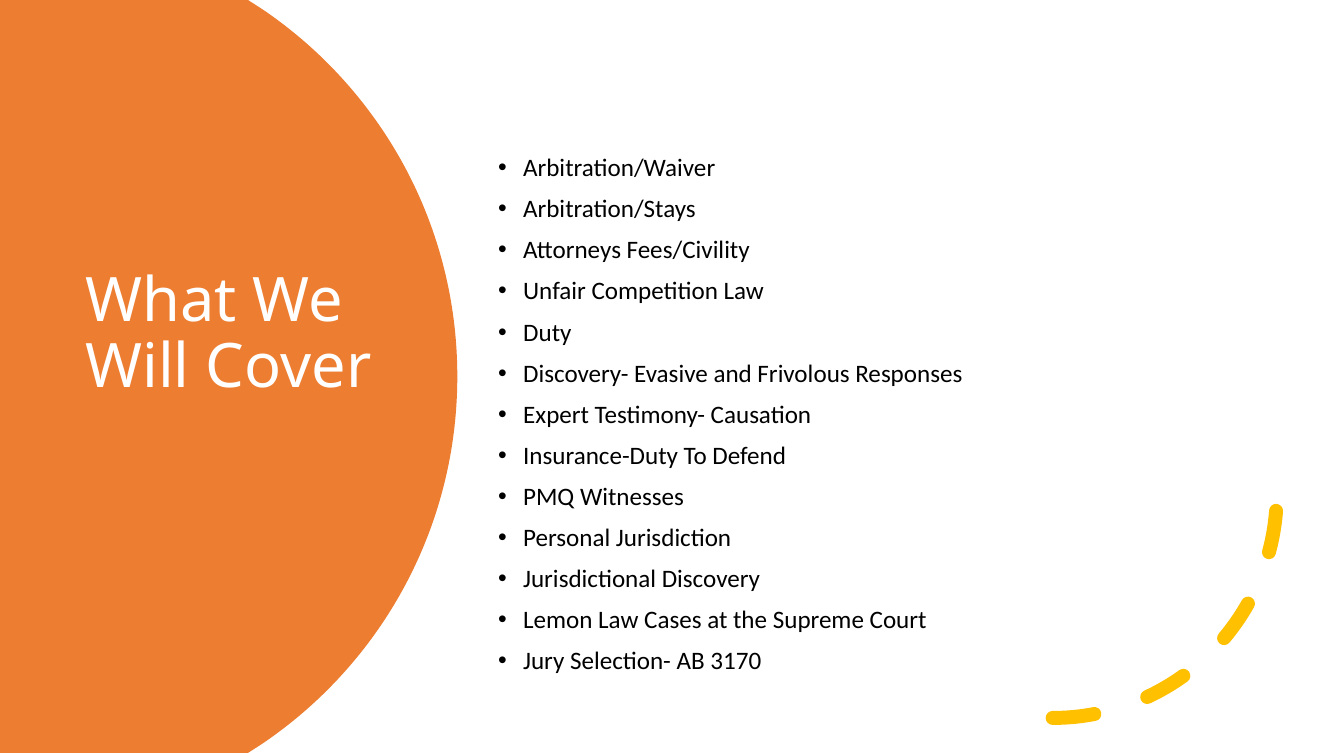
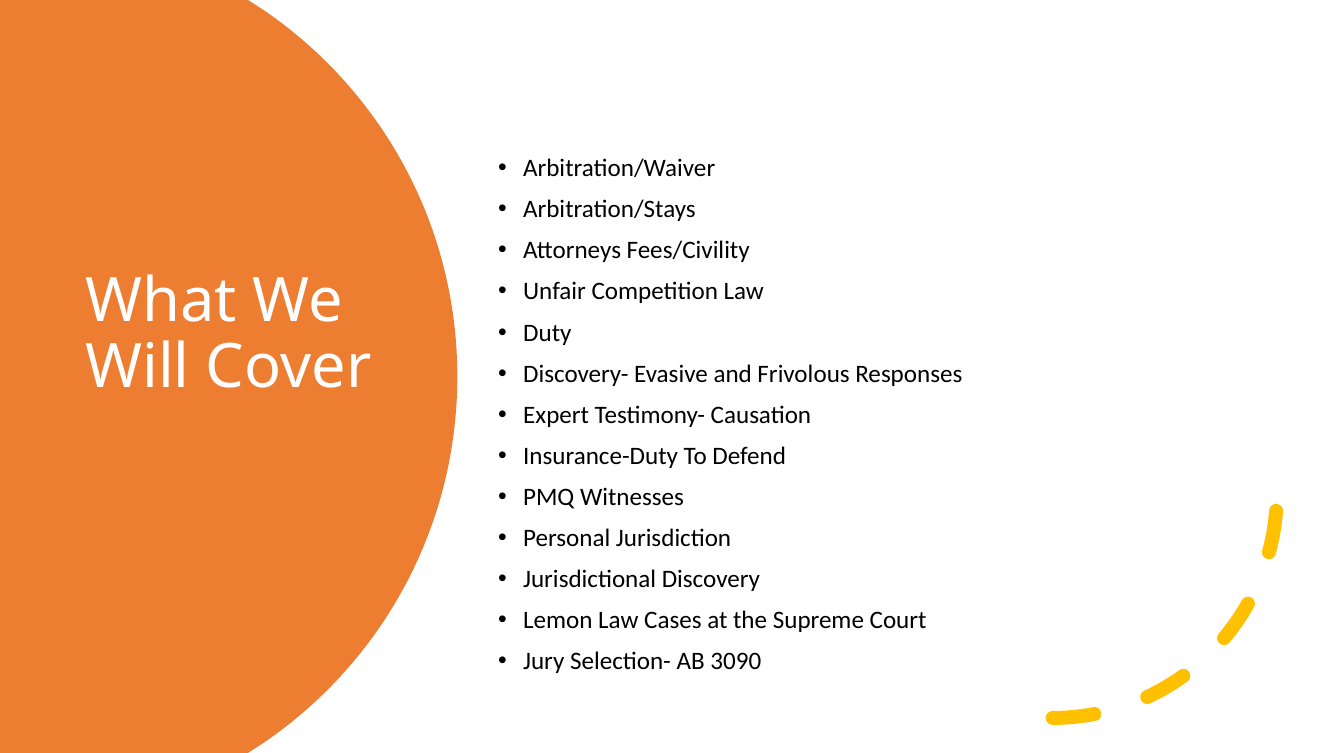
3170: 3170 -> 3090 (736, 661)
